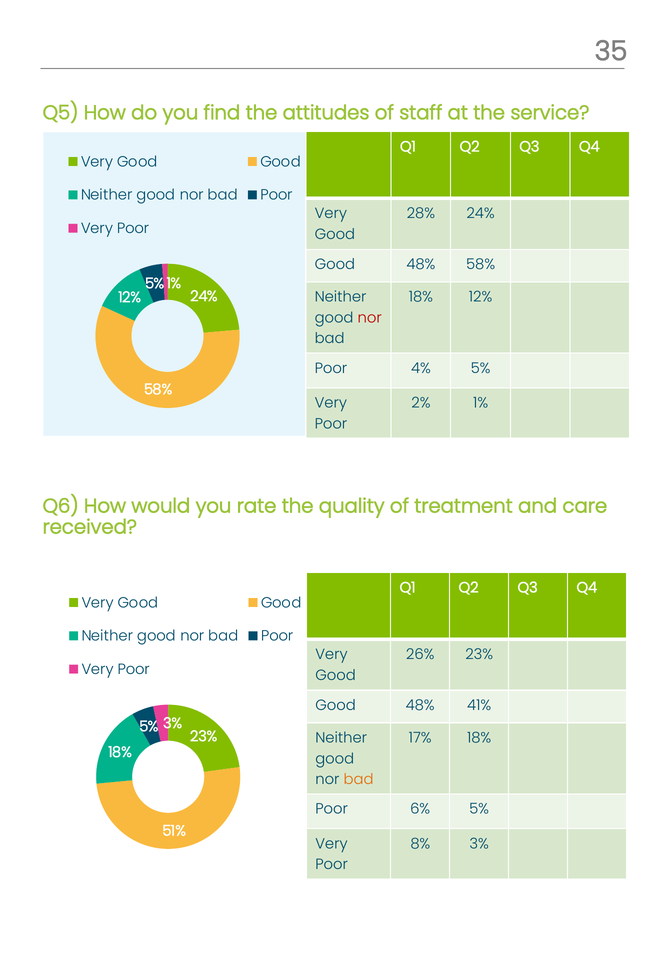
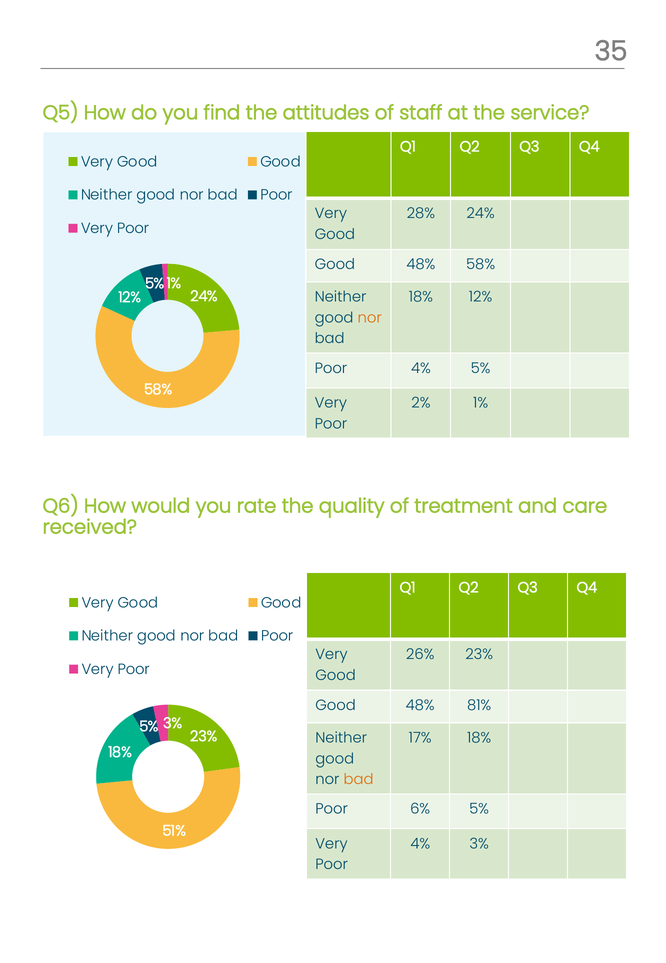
nor colour: red -> orange (370, 317)
41%: 41% -> 81% (479, 705)
8%: 8% -> 4% (420, 843)
